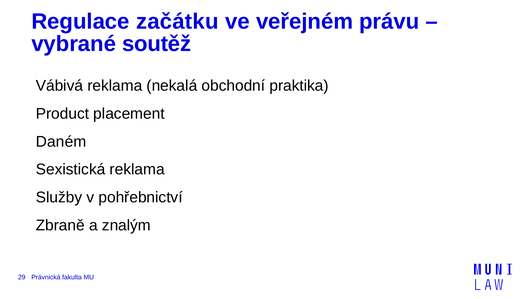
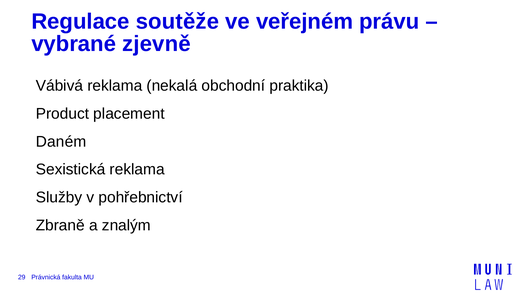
začátku: začátku -> soutěže (177, 22)
soutěž: soutěž -> zjevně (156, 44)
